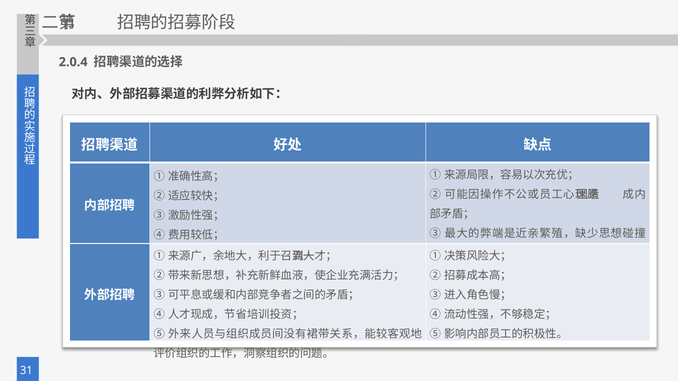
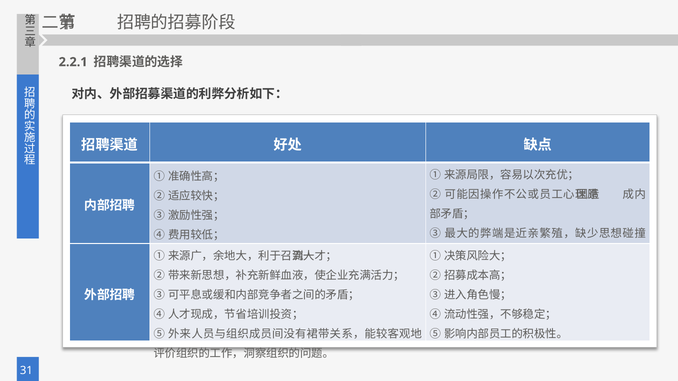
2.0.4: 2.0.4 -> 2.2.1 (73, 62)
